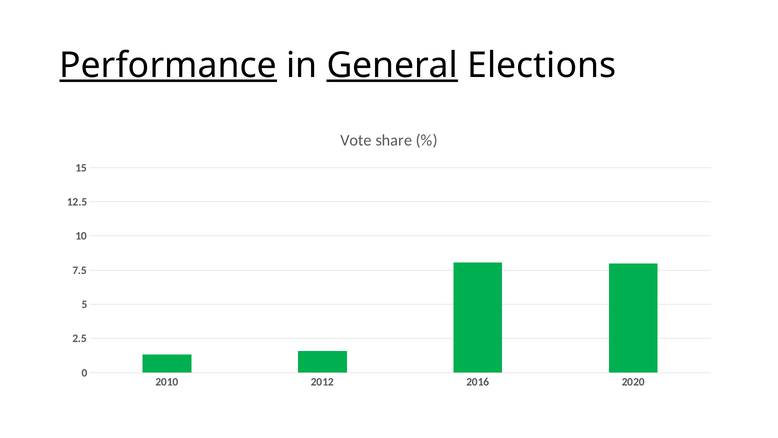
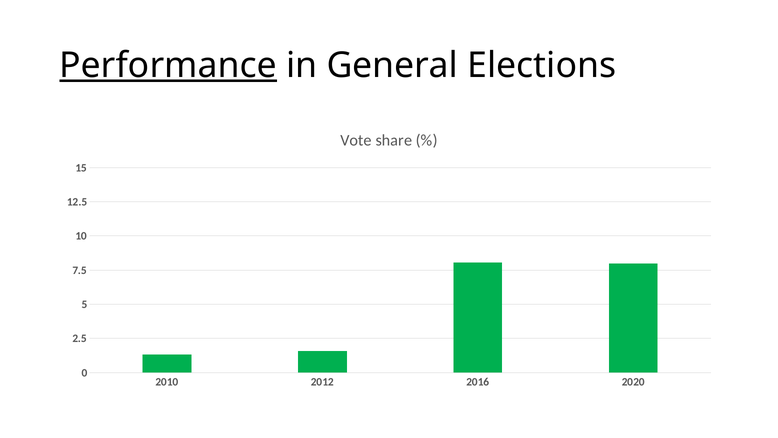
General underline: present -> none (392, 65)
